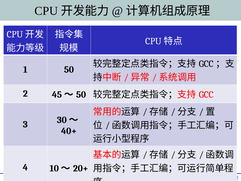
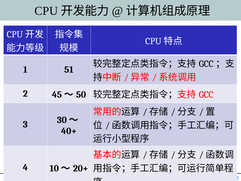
1 50: 50 -> 51 (69, 70)
